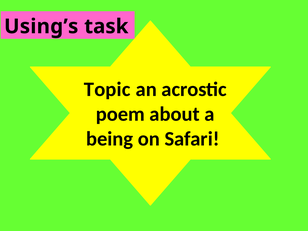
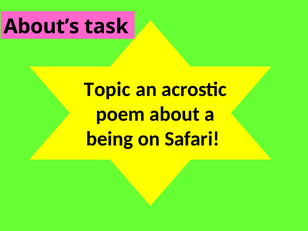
Using’s: Using’s -> About’s (41, 26)
